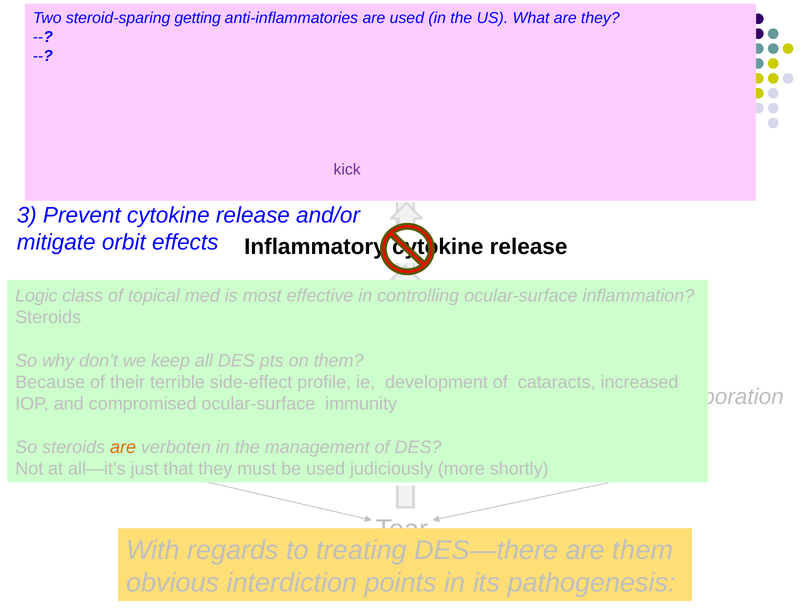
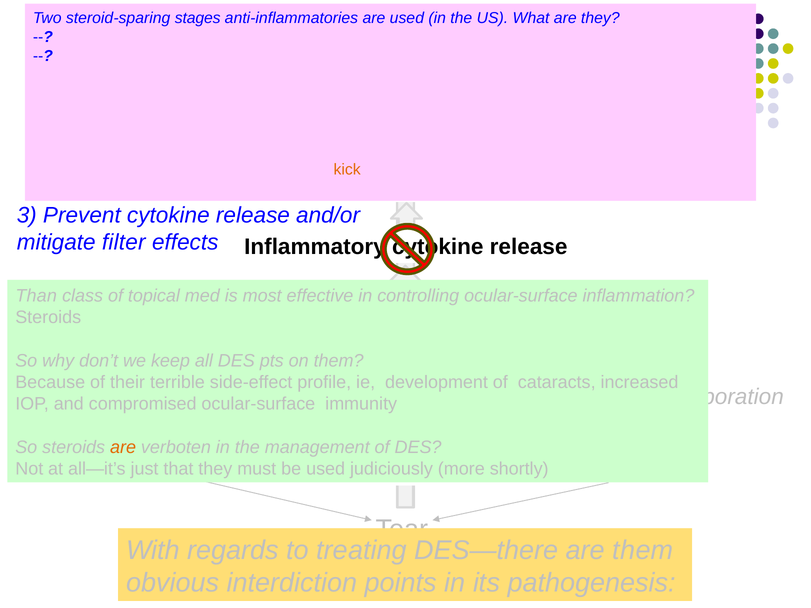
getting: getting -> stages (198, 18)
kick colour: purple -> orange (347, 170)
orbit: orbit -> filter (124, 243)
Logic: Logic -> Than (36, 296)
